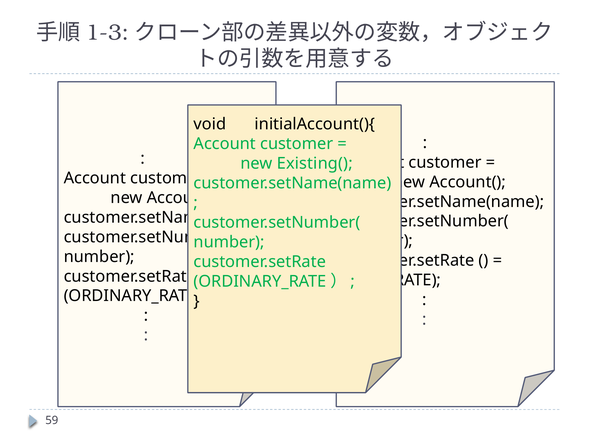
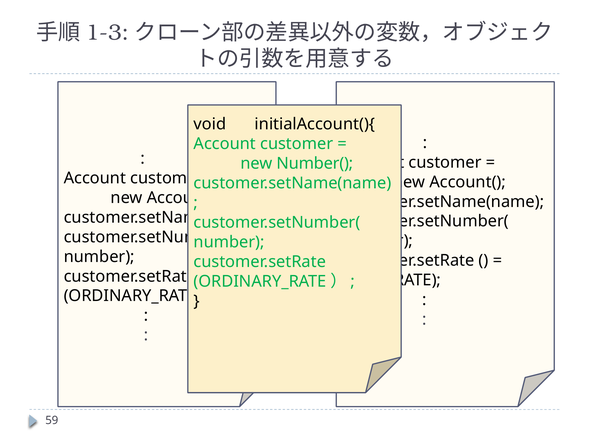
Existing(: Existing( -> Number( (315, 163)
